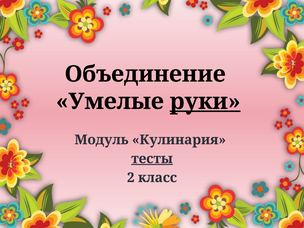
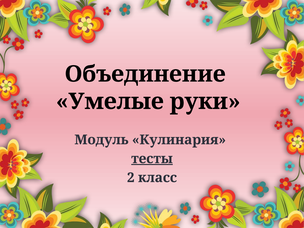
руки underline: present -> none (205, 101)
